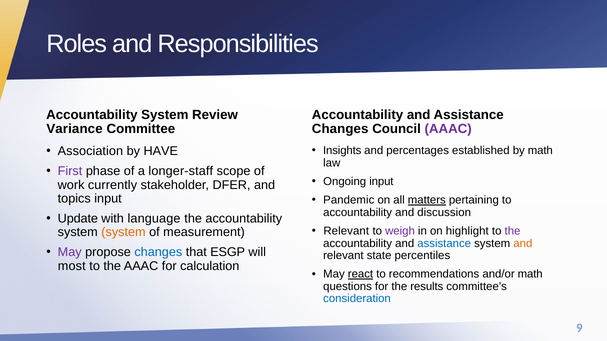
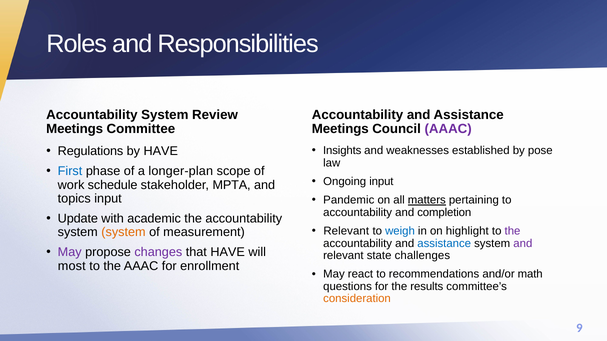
Variance: Variance -> Meetings (75, 129)
Changes: Changes -> Meetings (340, 129)
Association: Association -> Regulations (91, 152)
percentages: percentages -> weaknesses (418, 151)
by math: math -> pose (540, 151)
First colour: purple -> blue (70, 172)
longer-staff: longer-staff -> longer-plan (181, 172)
currently: currently -> schedule (113, 185)
DFER: DFER -> MPTA (232, 185)
discussion: discussion -> completion (444, 213)
language: language -> academic (154, 219)
weigh colour: purple -> blue (400, 231)
and colour: orange -> purple (523, 244)
changes colour: blue -> purple (158, 253)
that ESGP: ESGP -> HAVE (228, 253)
percentiles: percentiles -> challenges (422, 256)
calculation: calculation -> enrollment (210, 266)
react underline: present -> none (360, 274)
consideration colour: blue -> orange (357, 299)
